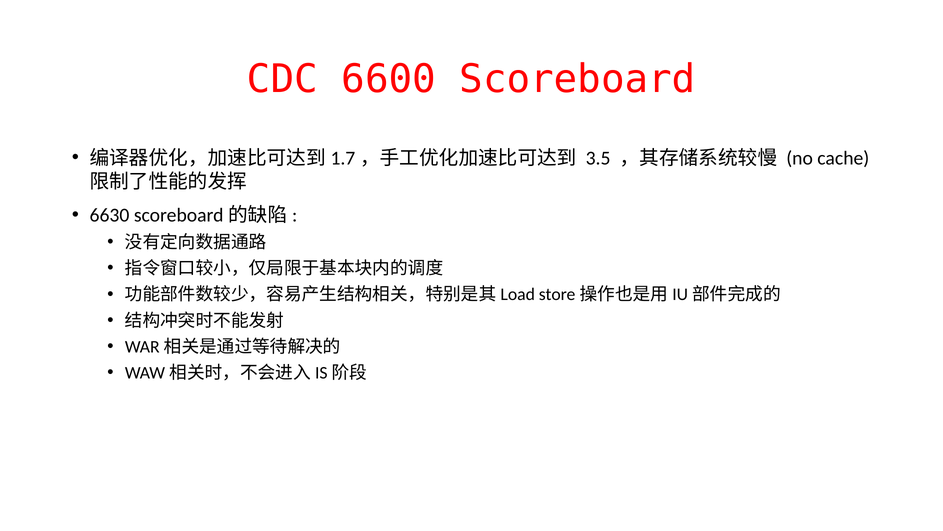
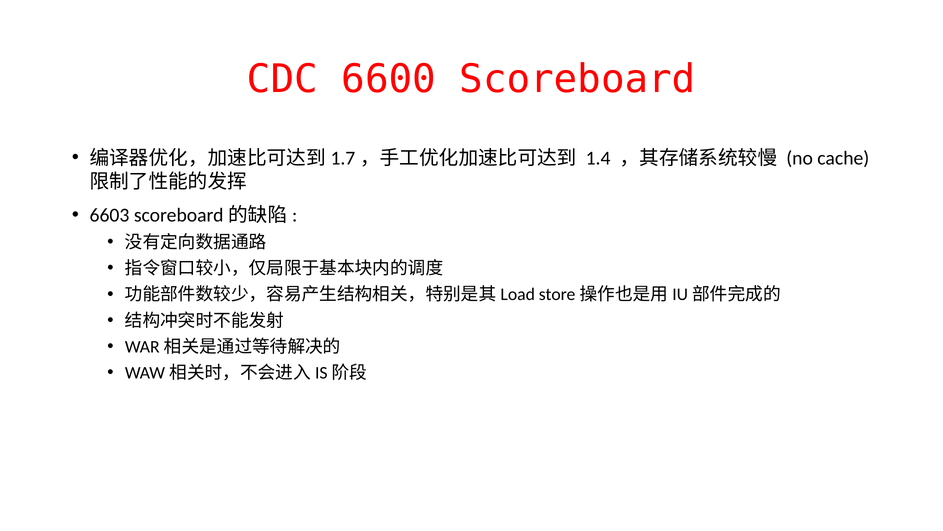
3.5: 3.5 -> 1.4 (598, 158)
6630: 6630 -> 6603 (109, 215)
